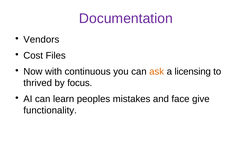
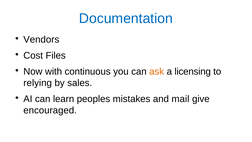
Documentation colour: purple -> blue (126, 18)
thrived: thrived -> relying (38, 83)
focus: focus -> sales (80, 83)
face: face -> mail (180, 99)
functionality: functionality -> encouraged (50, 110)
